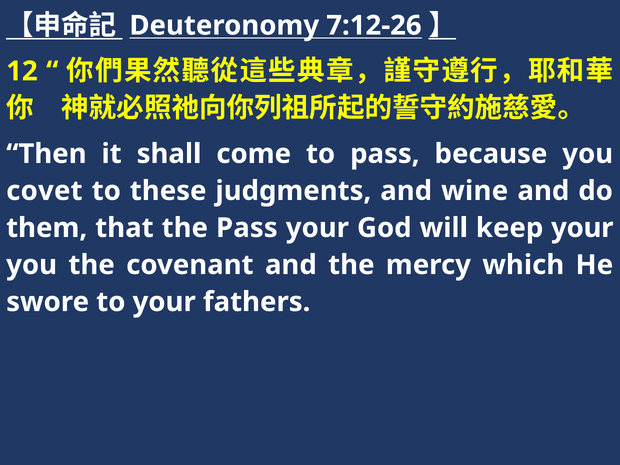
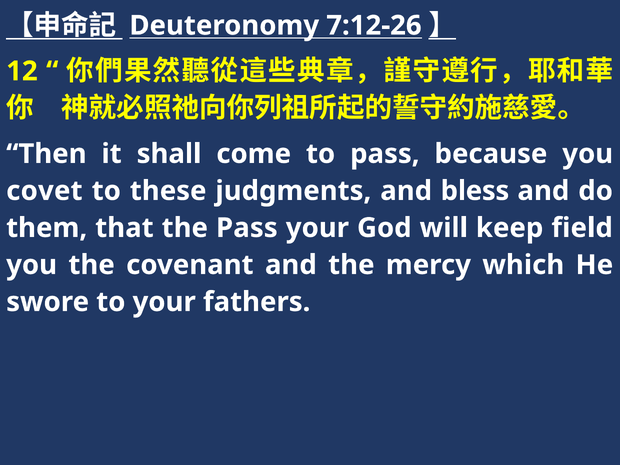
wine: wine -> bless (475, 191)
keep your: your -> field (582, 228)
